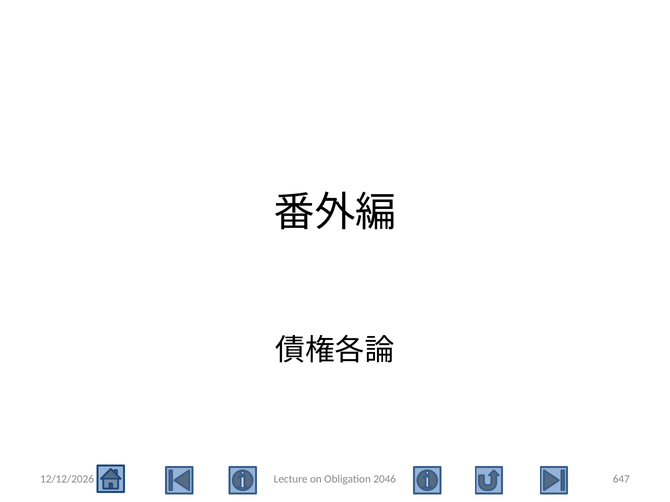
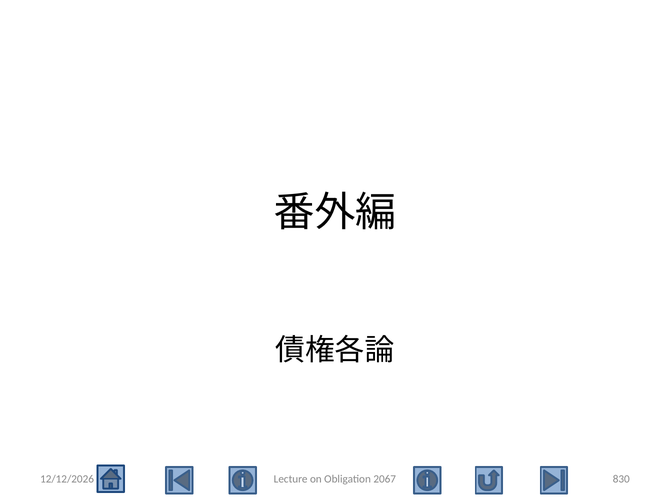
2046: 2046 -> 2067 (385, 480)
647: 647 -> 830 (621, 480)
